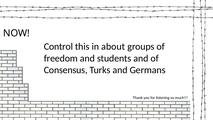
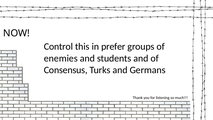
about: about -> prefer (113, 47)
freedom: freedom -> enemies (61, 58)
